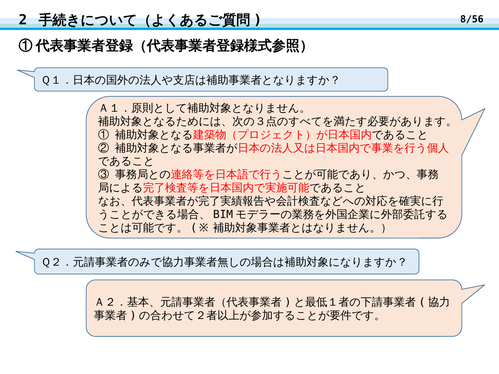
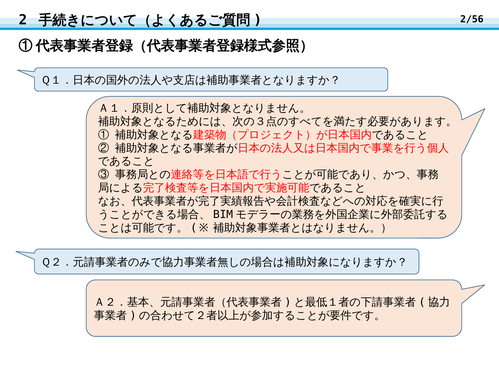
8/56: 8/56 -> 2/56 (472, 19)
